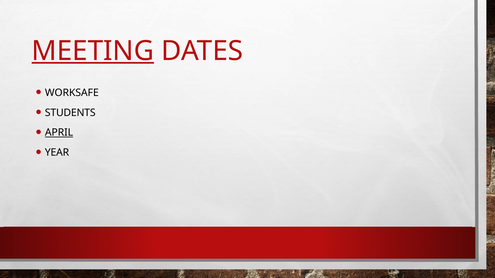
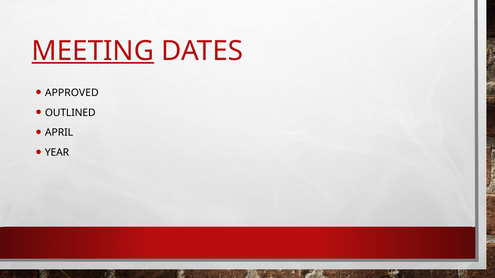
WORKSAFE: WORKSAFE -> APPROVED (72, 93)
STUDENTS: STUDENTS -> OUTLINED (70, 113)
APRIL underline: present -> none (59, 133)
